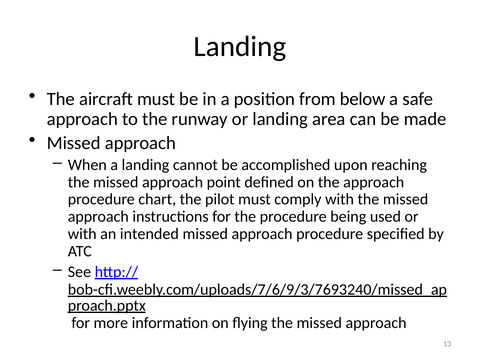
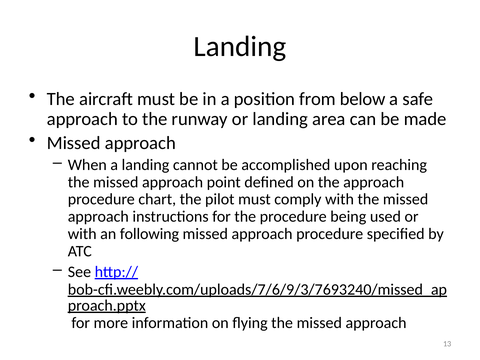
intended: intended -> following (149, 234)
